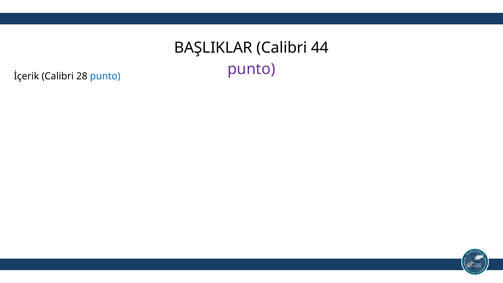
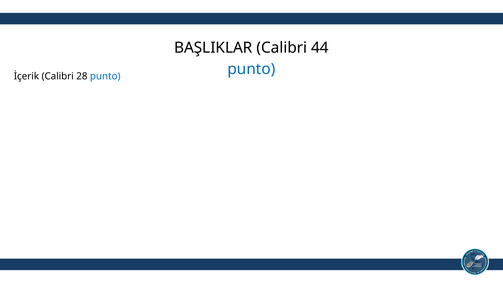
punto colour: purple -> blue (251, 69)
